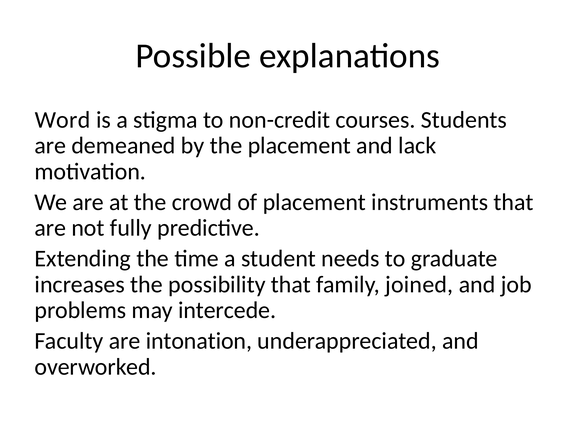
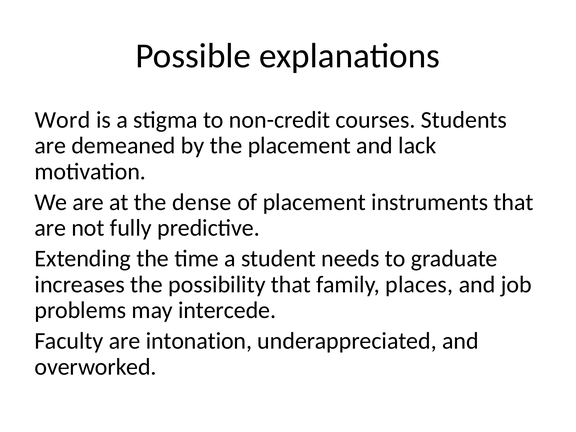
crowd: crowd -> dense (202, 202)
joined: joined -> places (419, 284)
